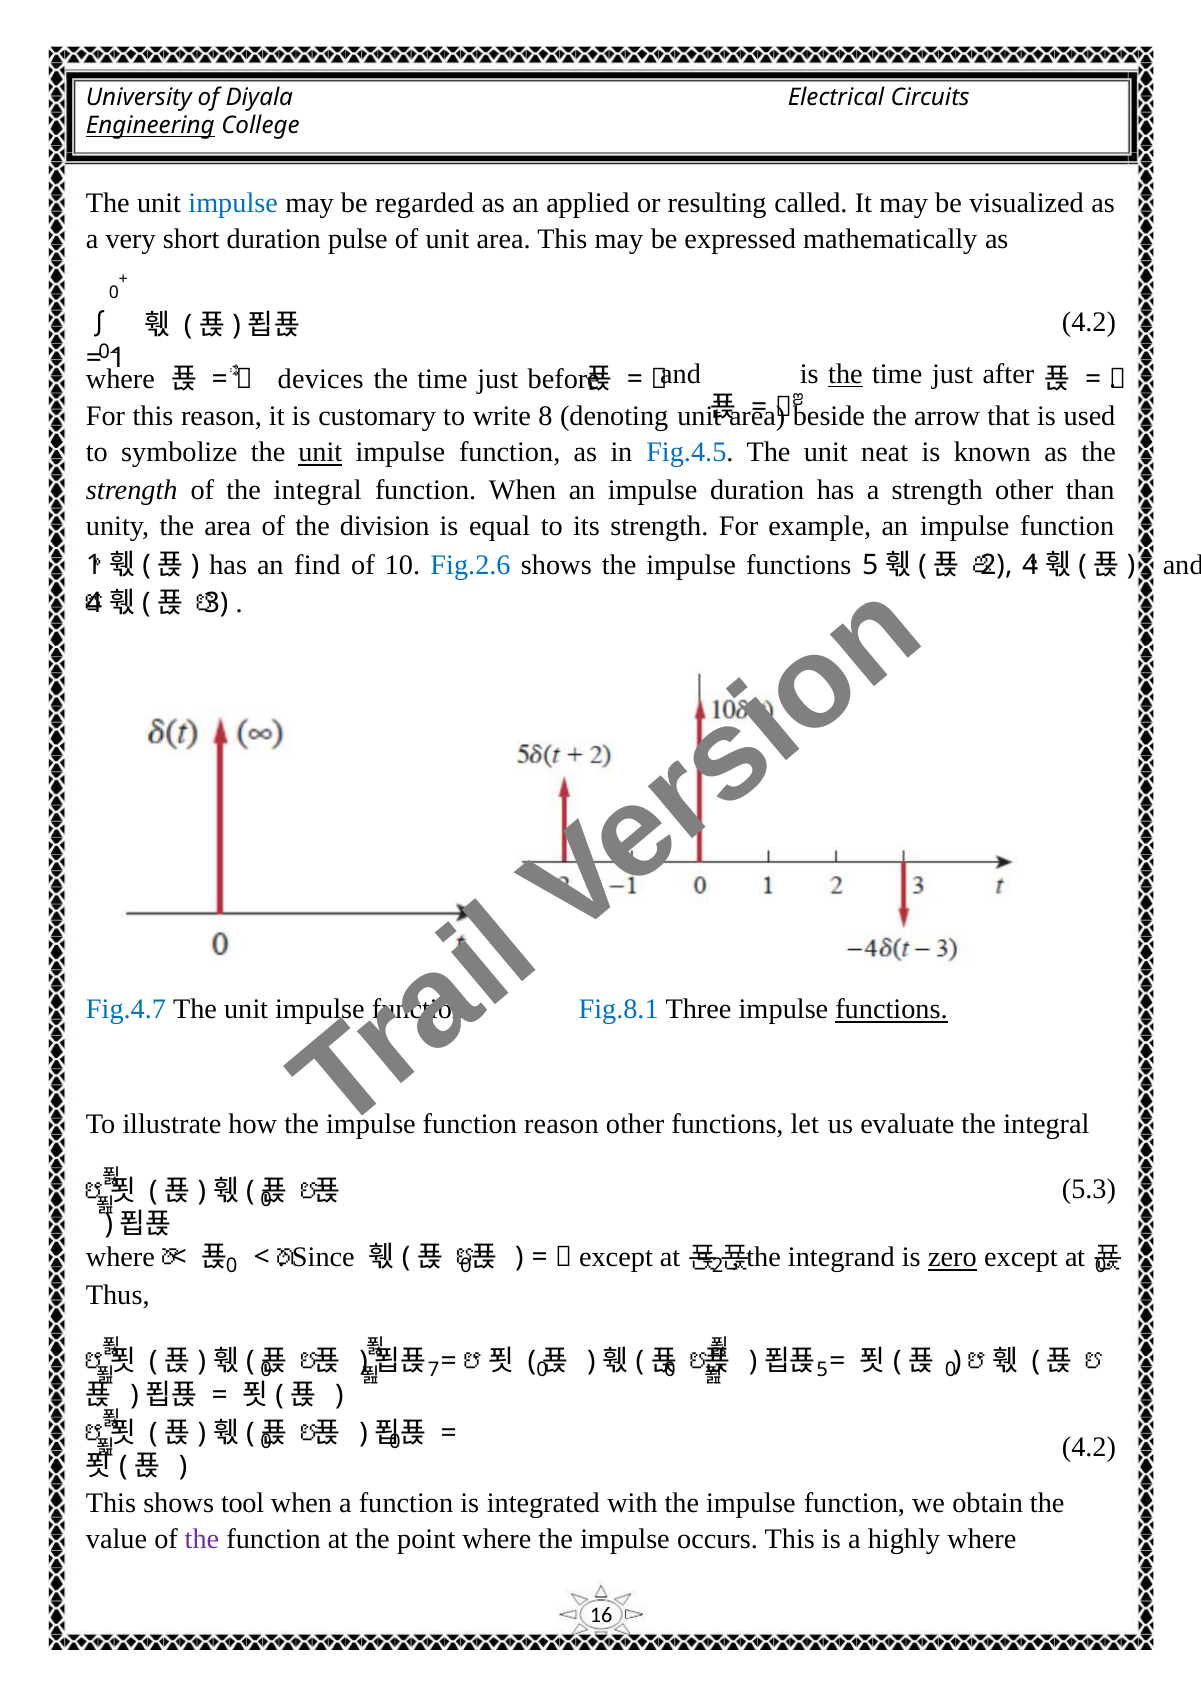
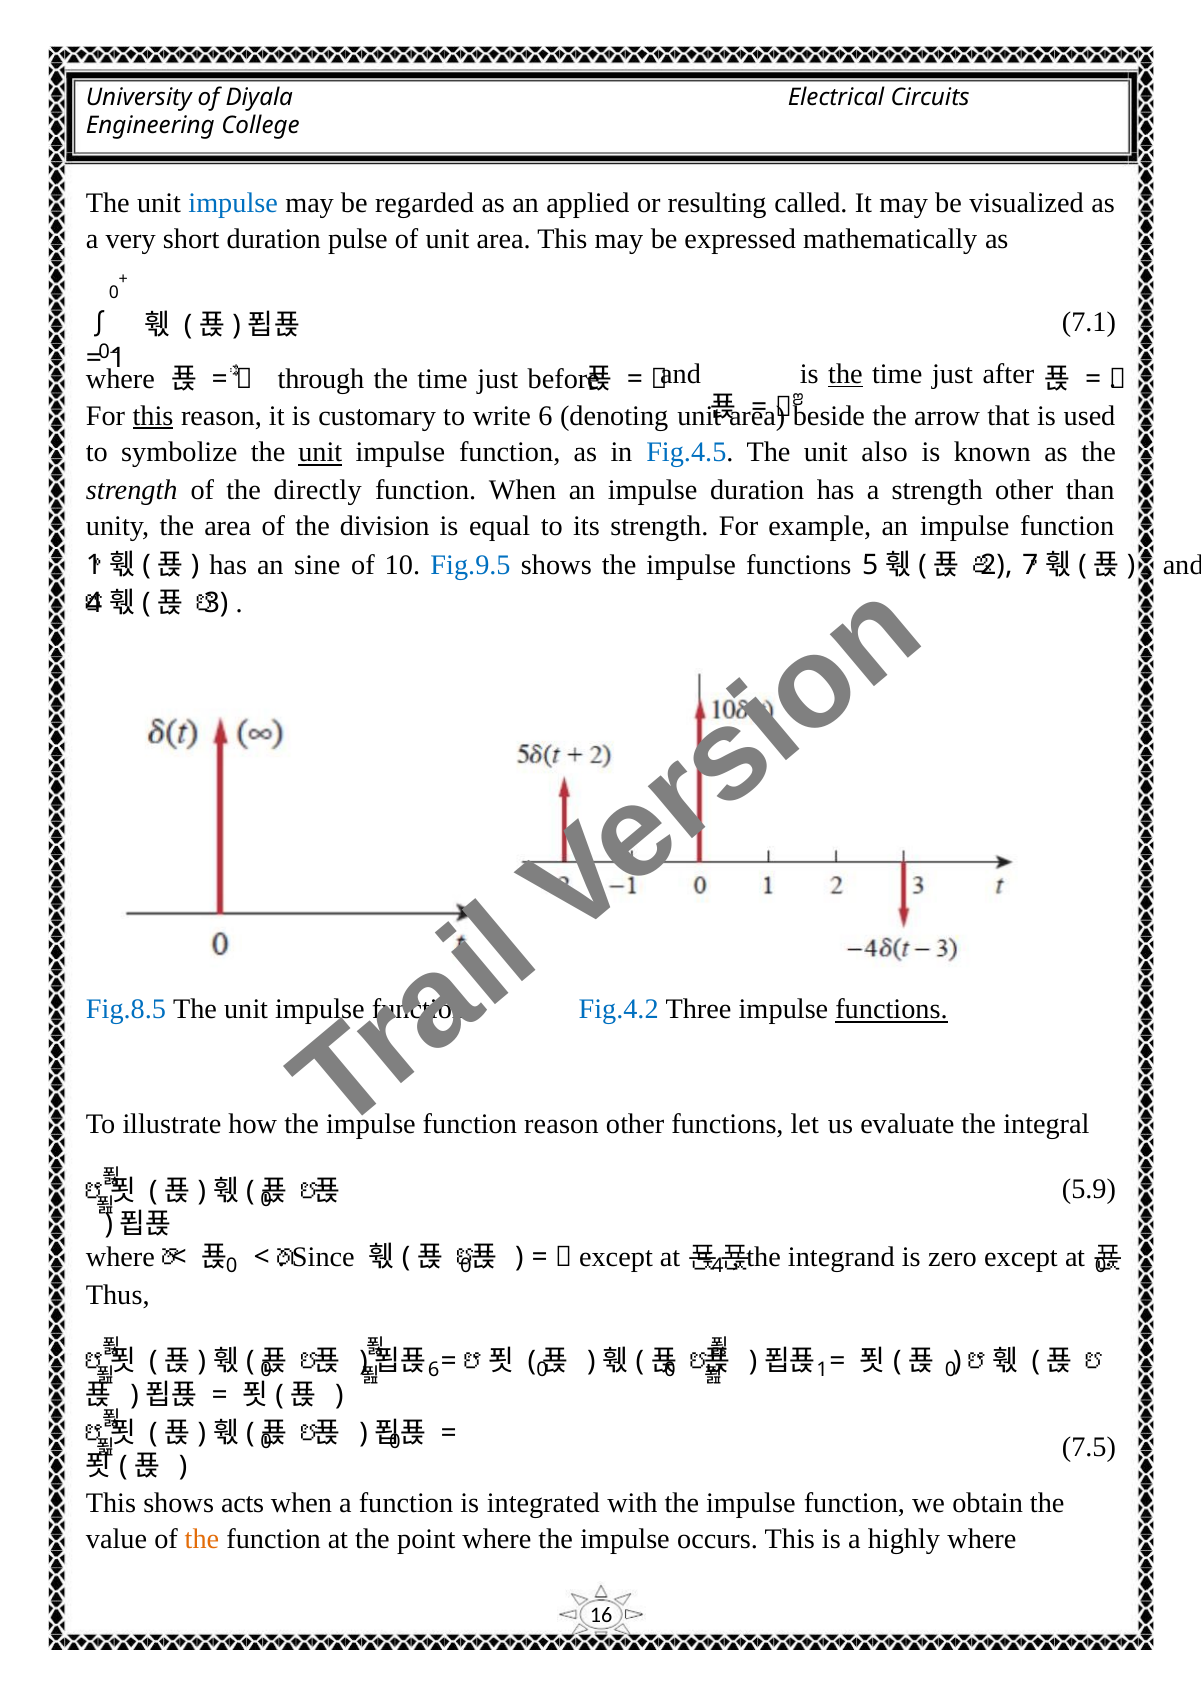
Engineering underline: present -> none (150, 126)
4.2: 4.2 -> 7.1 (1089, 322)
devices: devices -> through (321, 379)
this underline: none -> present (153, 416)
write 8: 8 -> 6 (545, 416)
neat: neat -> also (885, 453)
of the integral: integral -> directly (318, 490)
find: find -> sine (317, 565)
Fig.2.6: Fig.2.6 -> Fig.9.5 (471, 565)
4: 4 -> 7 (1030, 565)
Fig.4.7: Fig.4.7 -> Fig.8.5 (126, 1009)
Fig.8.1: Fig.8.1 -> Fig.4.2 (619, 1009)
5.3: 5.3 -> 5.9 (1089, 1189)
zero underline: present -> none (952, 1257)
2: 2 -> 4 (718, 1266)
7: 7 -> 6 (434, 1370)
5: 5 -> 1 (822, 1370)
4.2: 4.2 -> 7.5 (1089, 1447)
tool: tool -> acts (243, 1503)
the colour: purple -> orange (202, 1539)
